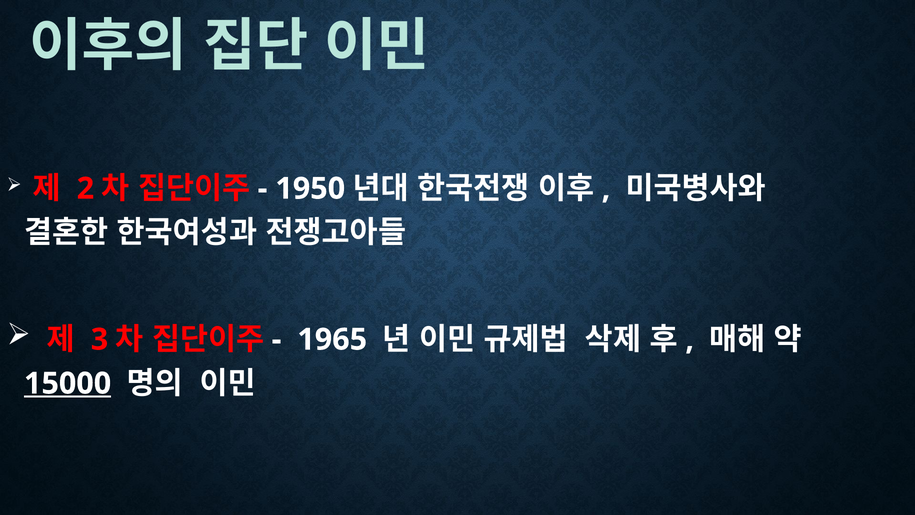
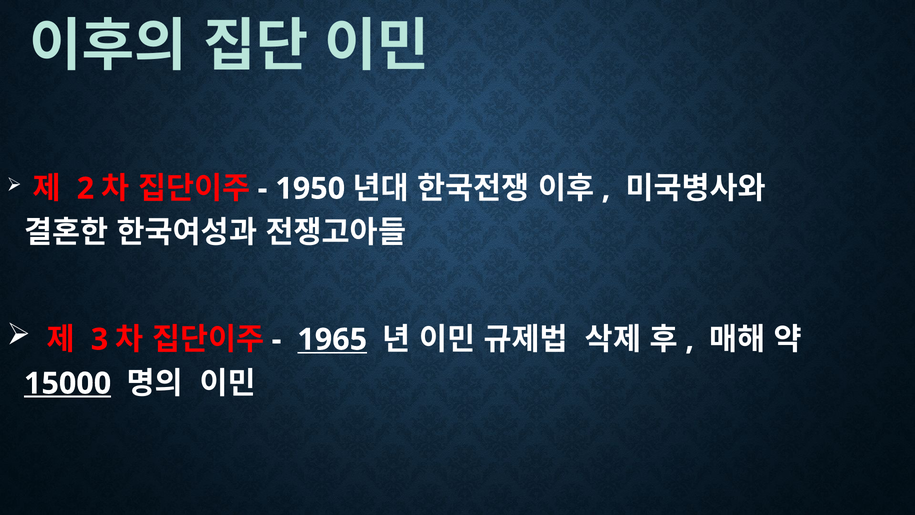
1965 underline: none -> present (332, 339)
